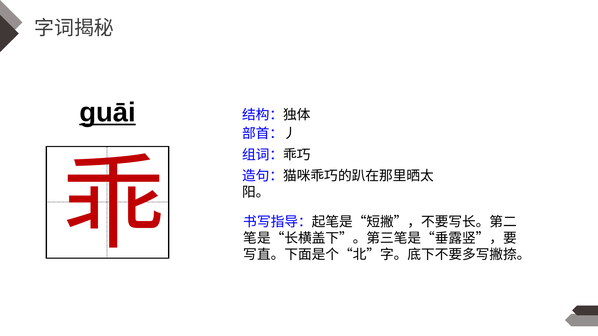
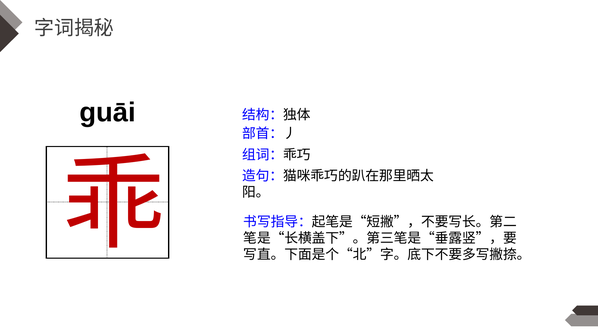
guāi underline: present -> none (108, 113)
